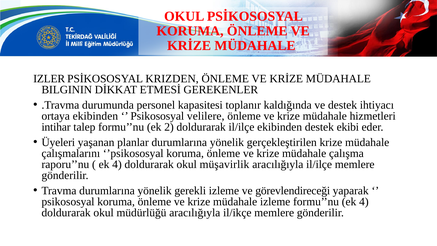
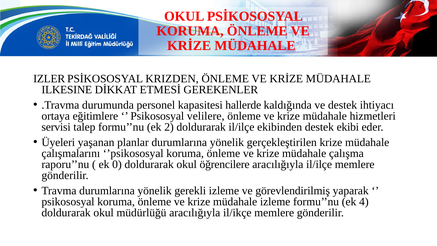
BILGININ: BILGININ -> ILKESINE (67, 90)
toplanır: toplanır -> hallerde (243, 105)
ortaya ekibinden: ekibinden -> eğitimlere (95, 116)
intihar: intihar -> servisi (56, 127)
4: 4 -> 0 (117, 164)
müşavirlik: müşavirlik -> öğrencilere (225, 164)
görevlendireceği: görevlendireceği -> görevlendirilmiş (293, 191)
